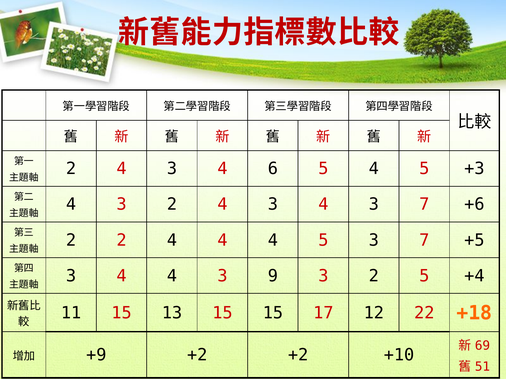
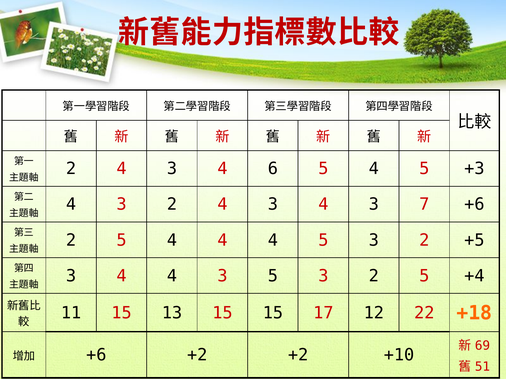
2: 2 -> 5 (122, 240)
4 5 3 7: 7 -> 2 (424, 240)
3 9: 9 -> 5 (273, 276)
+9: +9 -> +6 (96, 356)
